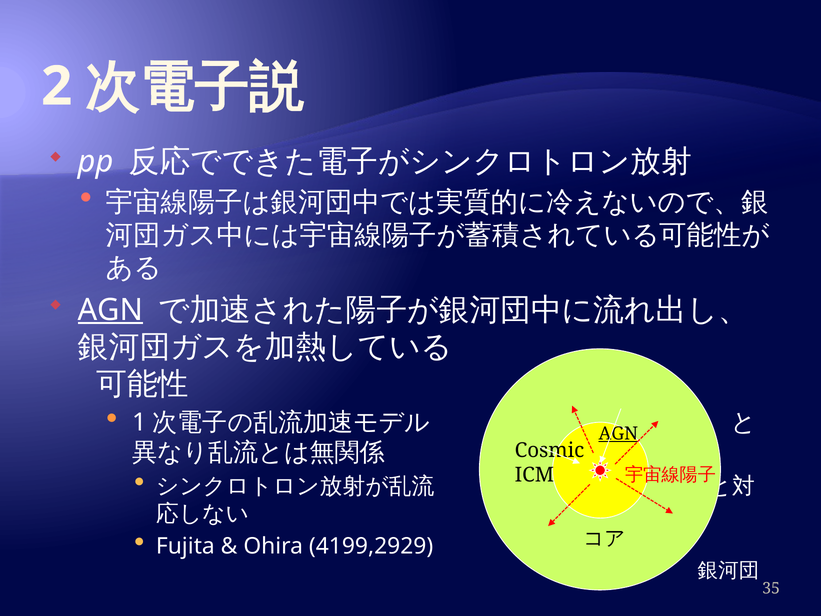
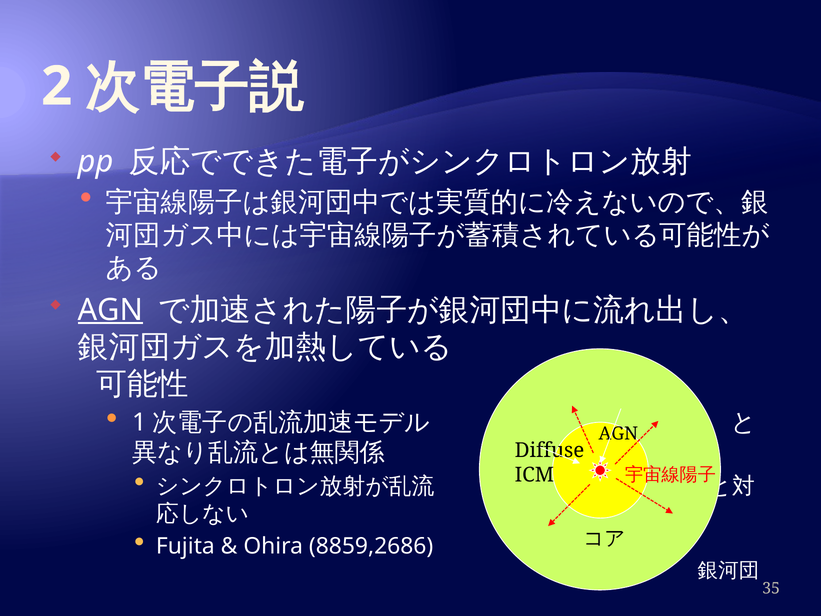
AGN underline: present -> none (618, 434)
Cosmic: Cosmic -> Diffuse (549, 450)
4199,2929: 4199,2929 -> 8859,2686 (371, 546)
